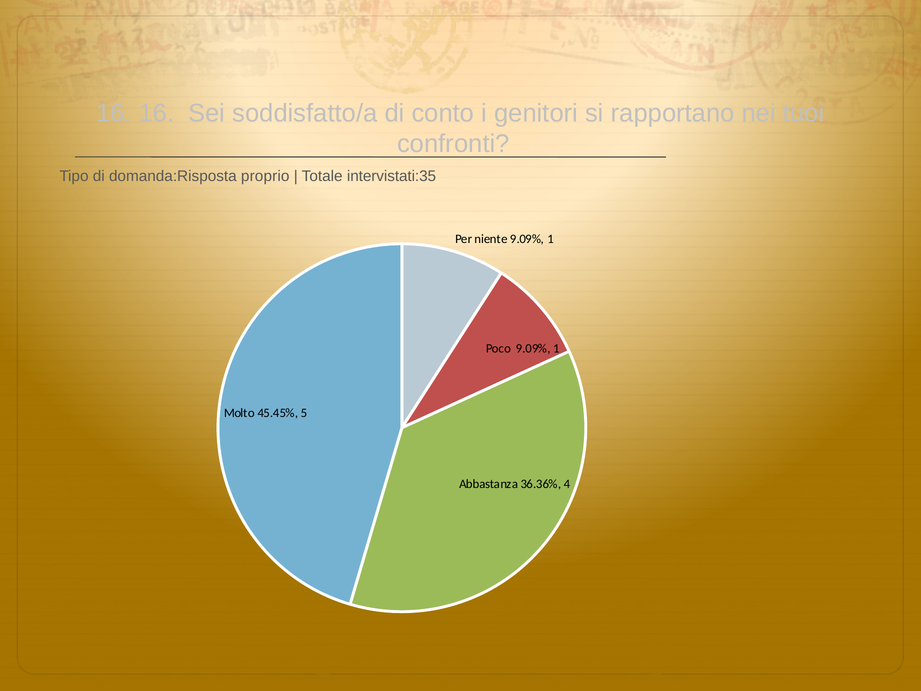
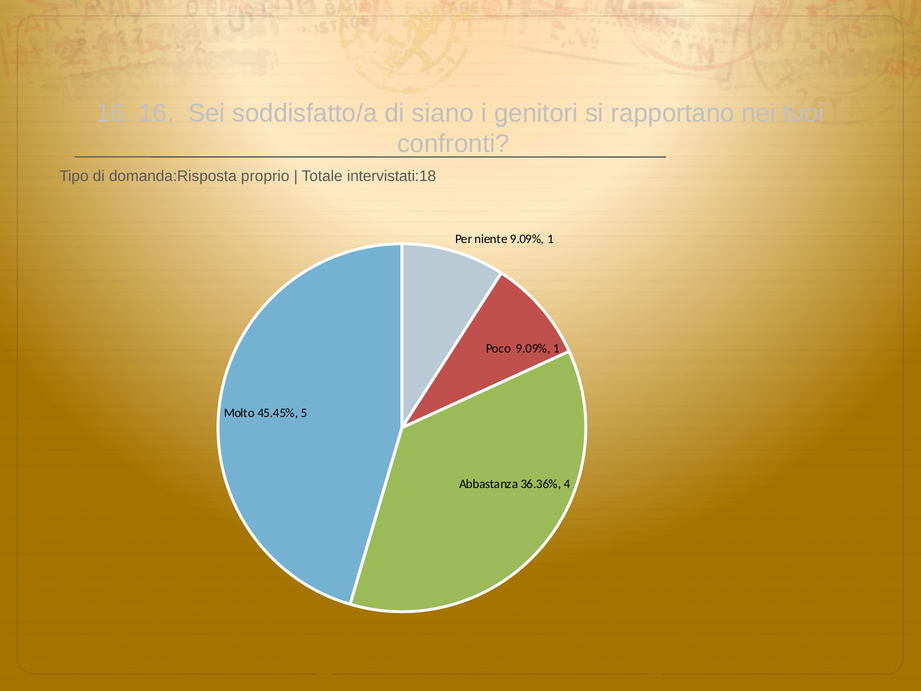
conto: conto -> siano (443, 113)
intervistati:35: intervistati:35 -> intervistati:18 (392, 176)
